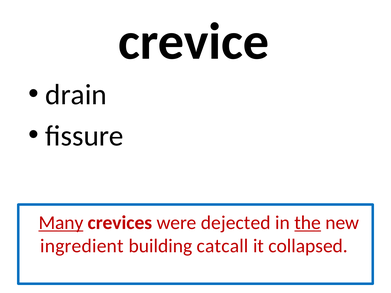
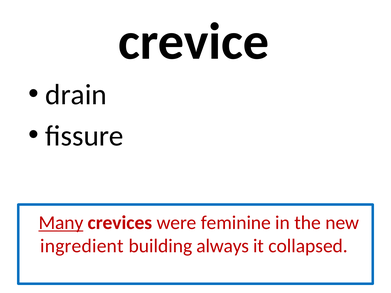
dejected: dejected -> feminine (236, 223)
the underline: present -> none (308, 223)
catcall: catcall -> always (223, 246)
